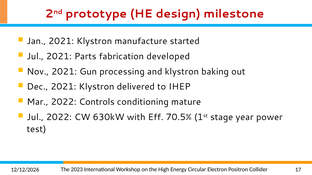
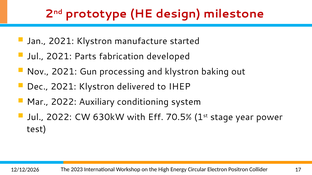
Controls: Controls -> Auxiliary (97, 102)
mature: mature -> system (186, 102)
